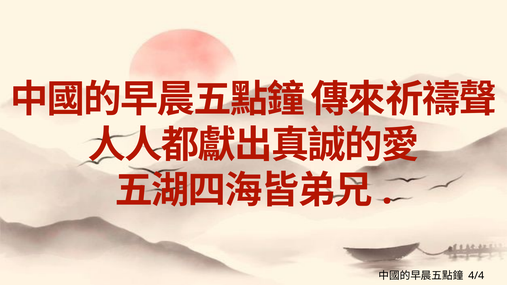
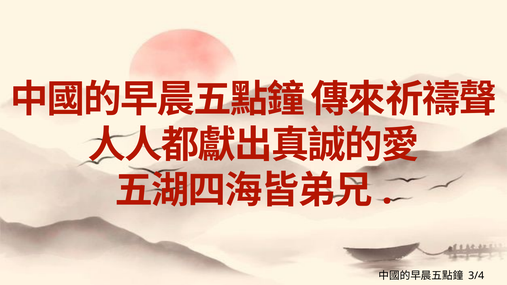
4/4: 4/4 -> 3/4 (476, 276)
